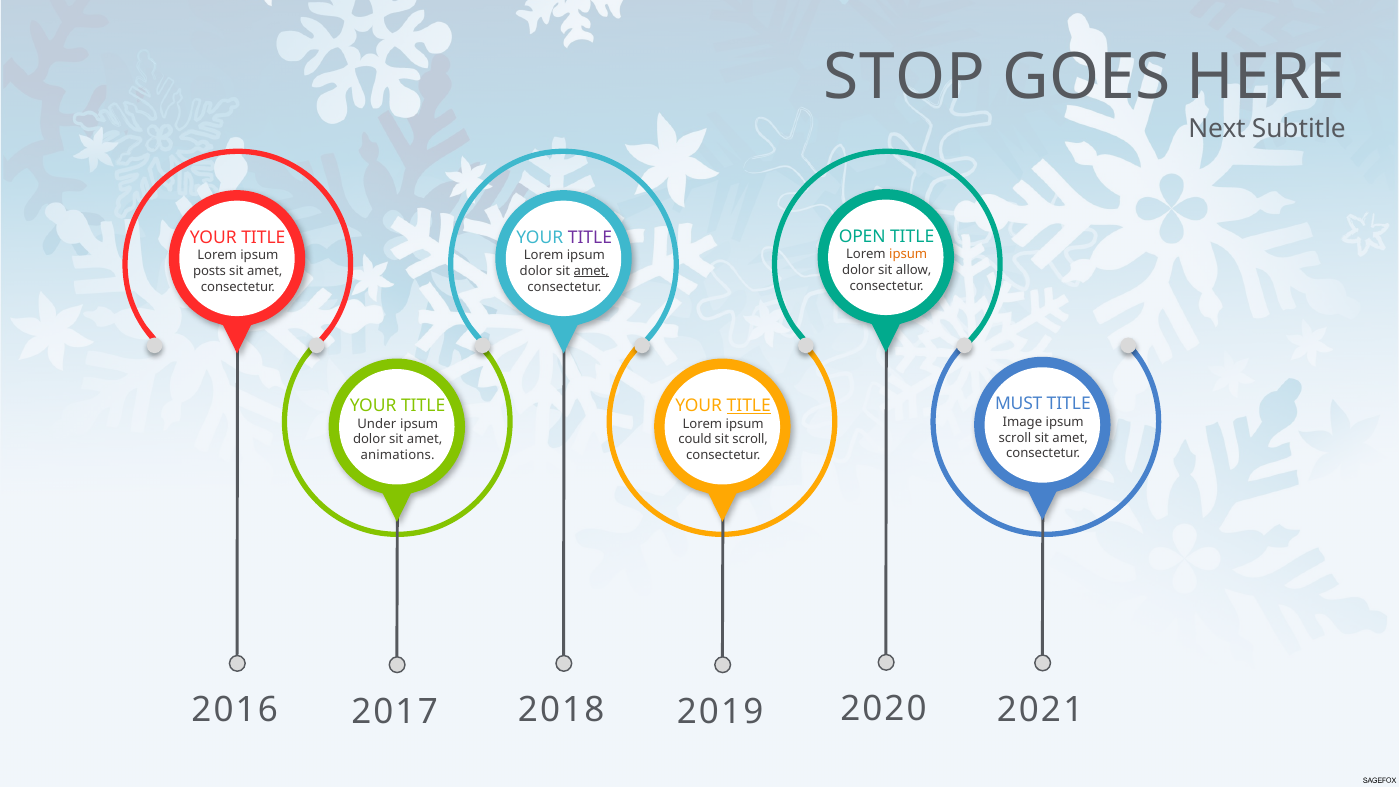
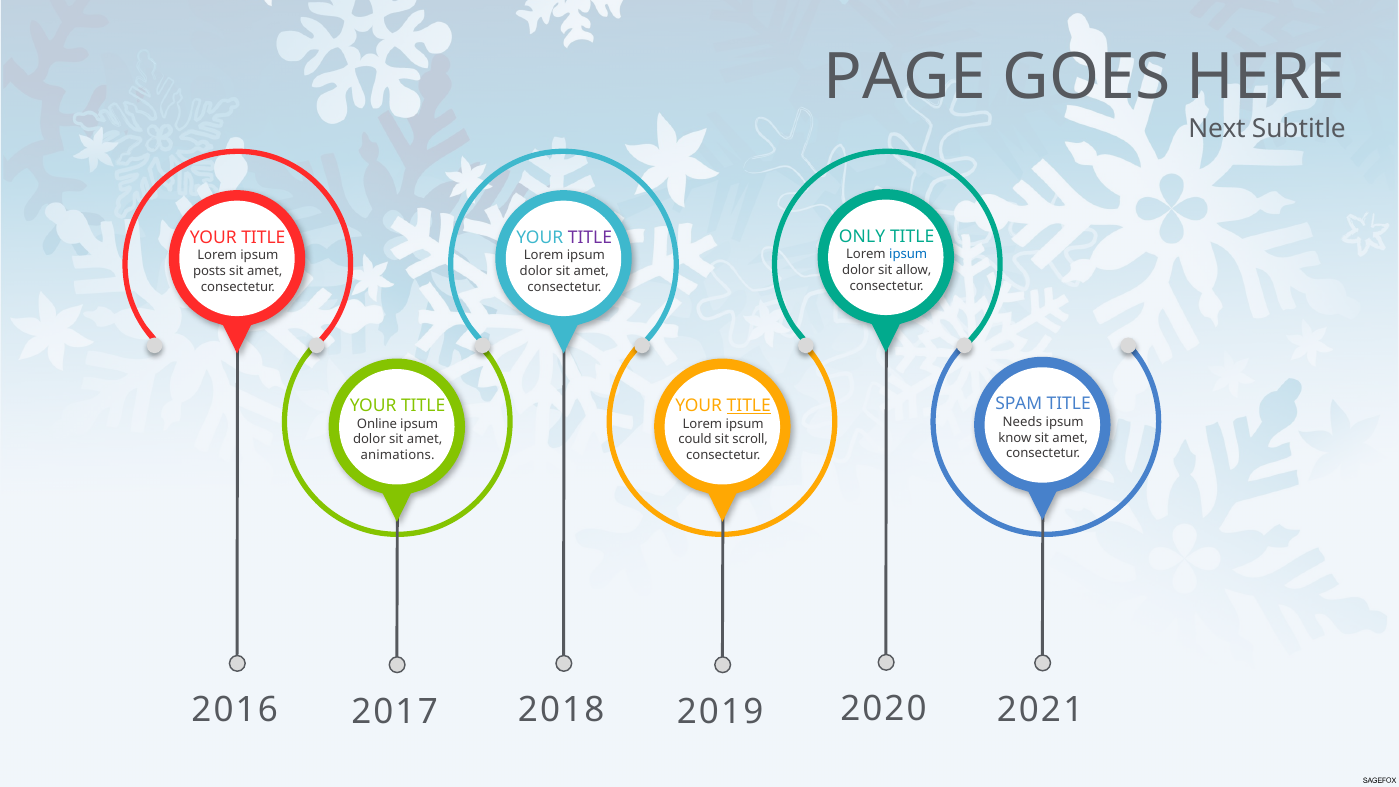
STOP: STOP -> PAGE (905, 78)
OPEN: OPEN -> ONLY (862, 236)
ipsum colour: orange -> blue (908, 254)
amet underline: present -> none (591, 271)
MUST: MUST -> SPAM (1019, 404)
Image: Image -> Needs (1022, 422)
Under: Under -> Online (377, 424)
scroll: scroll -> know (1015, 438)
